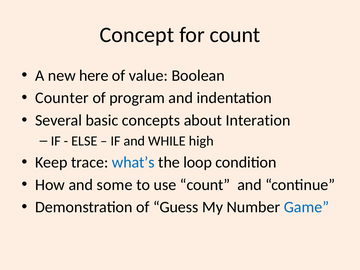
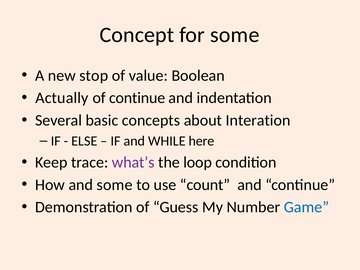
for count: count -> some (235, 35)
here: here -> stop (94, 76)
Counter: Counter -> Actually (62, 98)
of program: program -> continue (137, 98)
high: high -> here (201, 141)
what’s colour: blue -> purple (133, 162)
